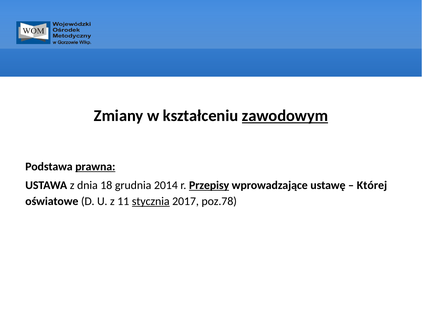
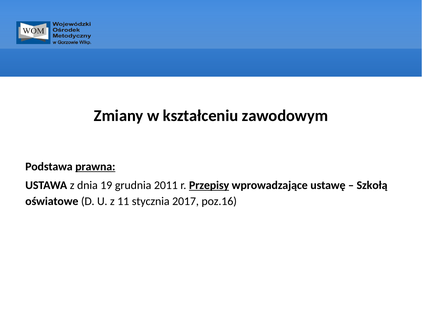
zawodowym underline: present -> none (285, 116)
18: 18 -> 19 (106, 185)
2014: 2014 -> 2011 (166, 185)
Której: Której -> Szkołą (372, 185)
stycznia underline: present -> none (151, 201)
poz.78: poz.78 -> poz.16 (219, 201)
